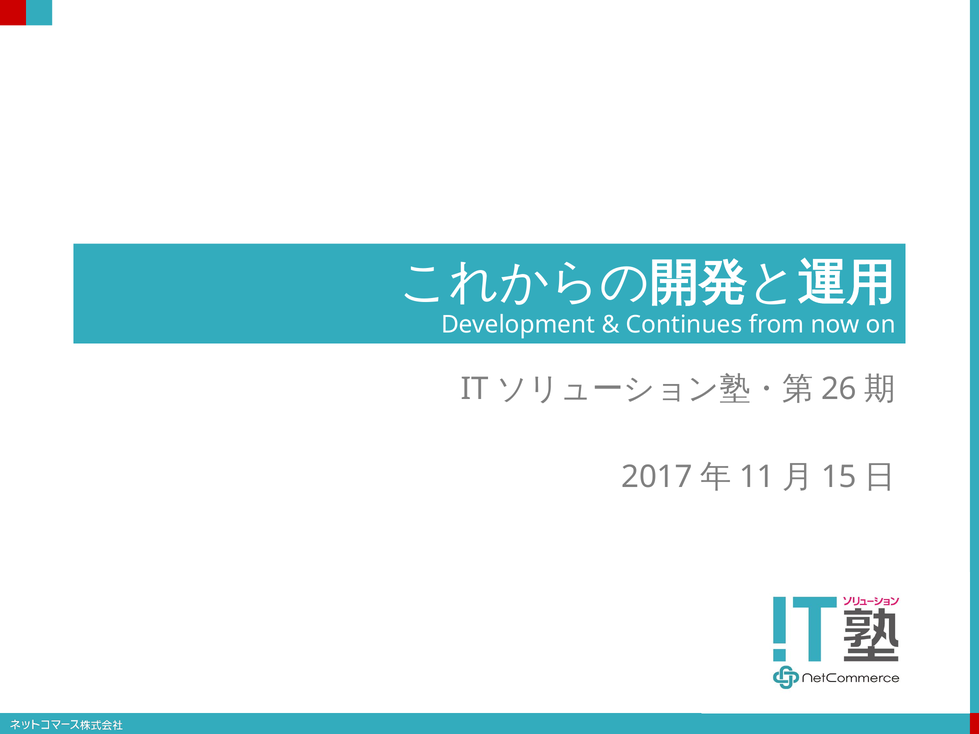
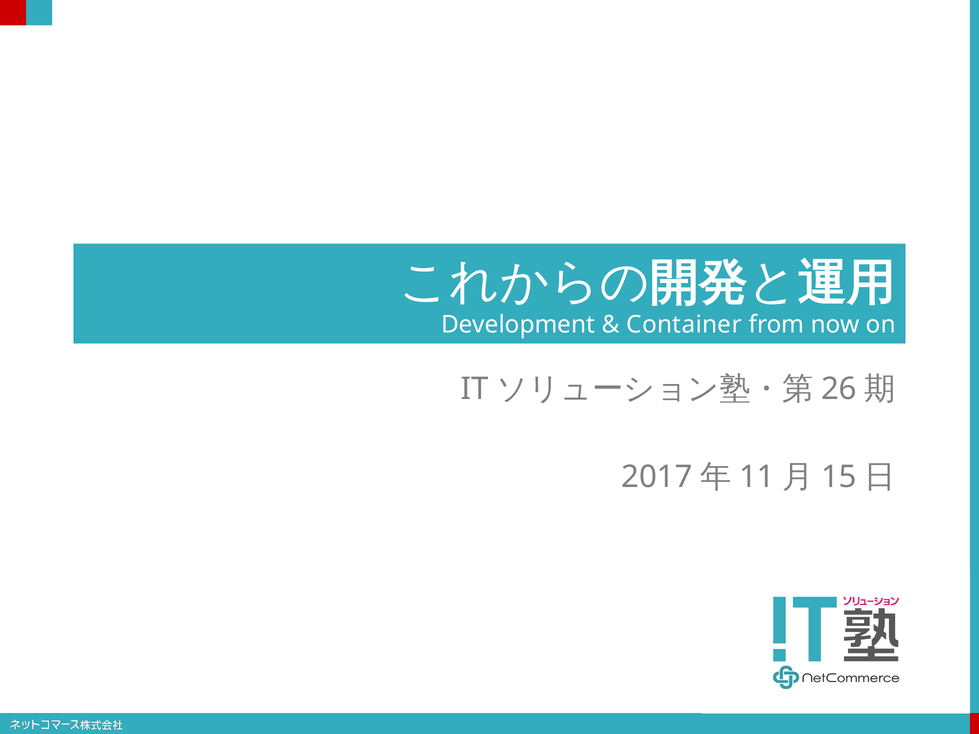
Continues: Continues -> Container (684, 325)
